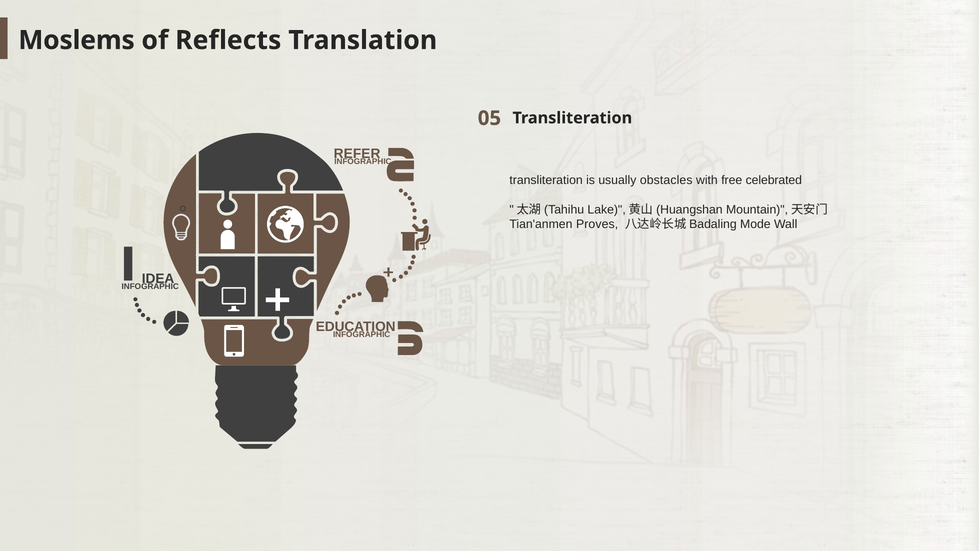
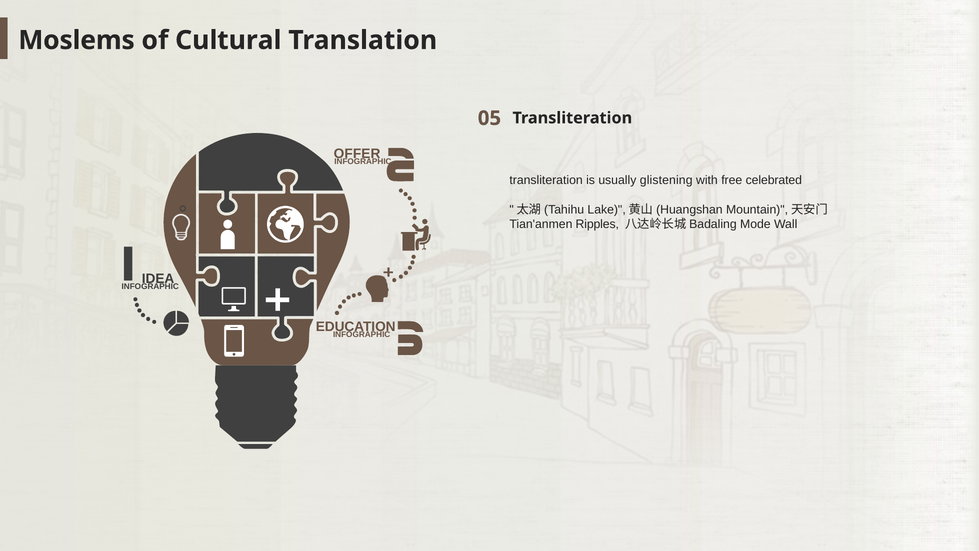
Reflects: Reflects -> Cultural (228, 40)
REFER: REFER -> OFFER (357, 154)
obstacles: obstacles -> glistening (666, 180)
Proves: Proves -> Ripples (597, 224)
